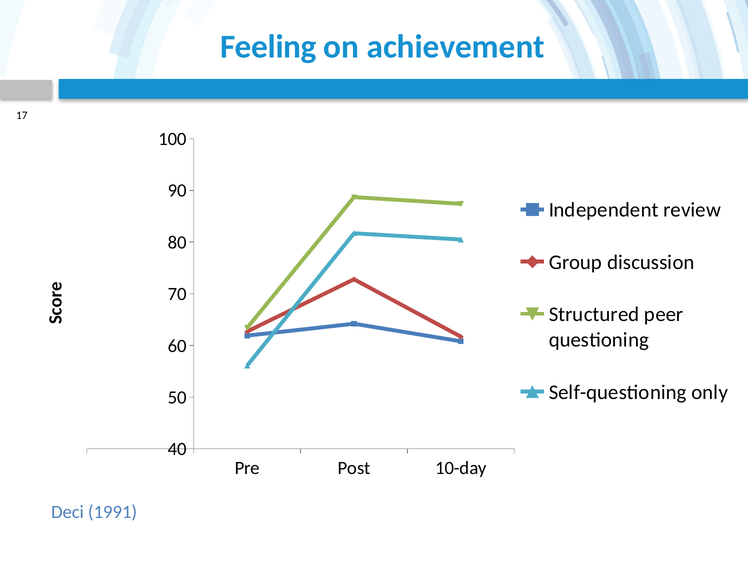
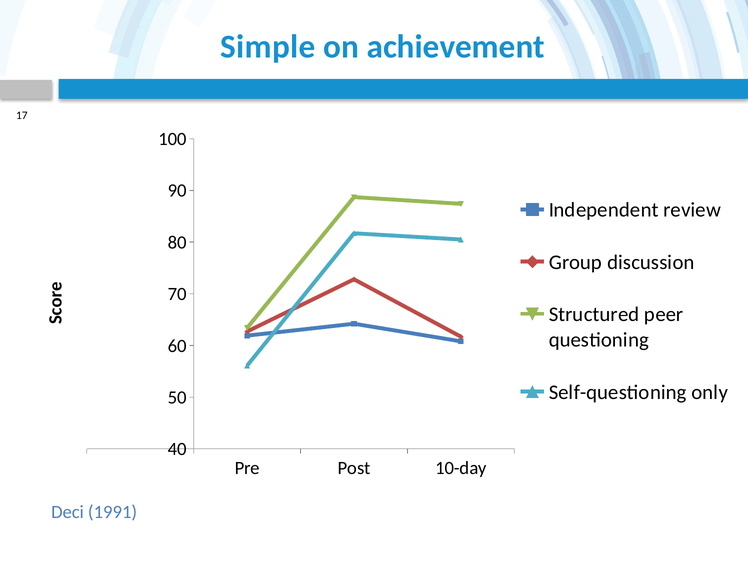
Feeling: Feeling -> Simple (268, 47)
